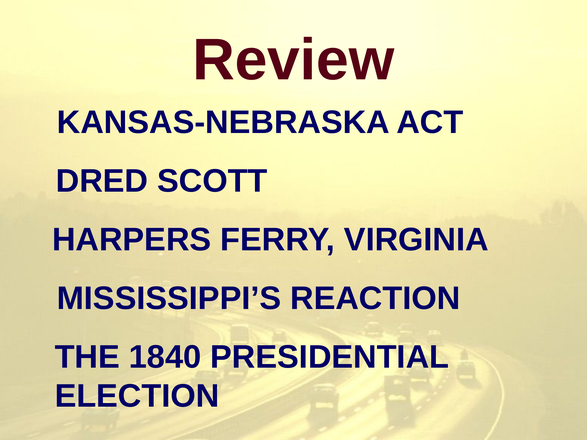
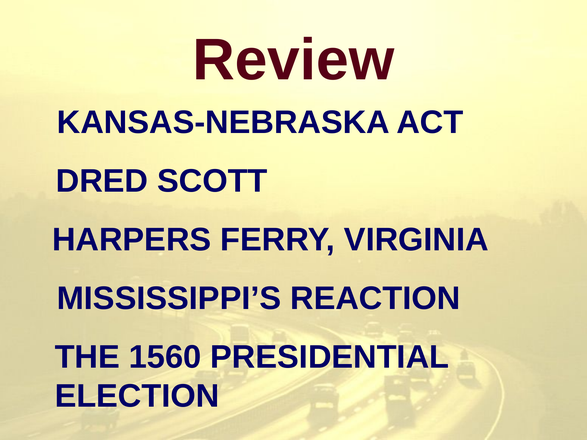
1840: 1840 -> 1560 (165, 357)
